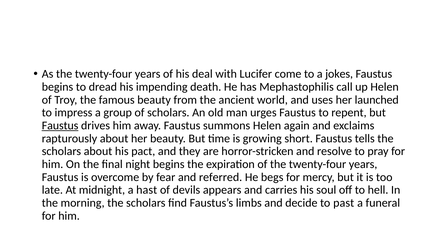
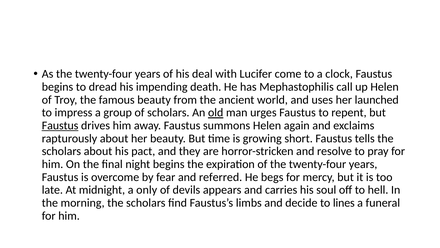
jokes: jokes -> clock (339, 74)
old underline: none -> present (216, 112)
hast: hast -> only (147, 190)
past: past -> lines (344, 203)
